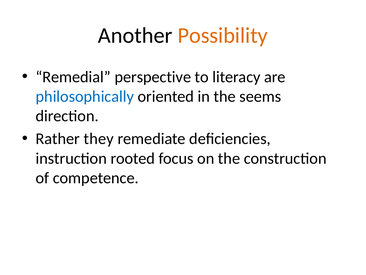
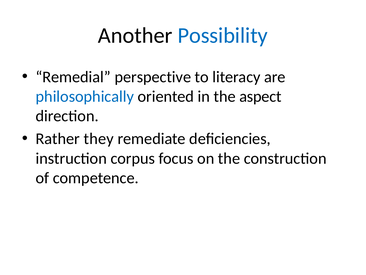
Possibility colour: orange -> blue (223, 35)
seems: seems -> aspect (260, 96)
rooted: rooted -> corpus (133, 158)
